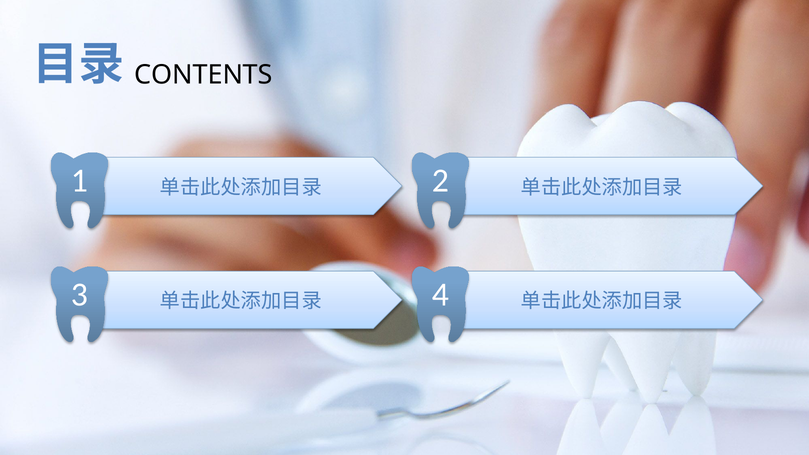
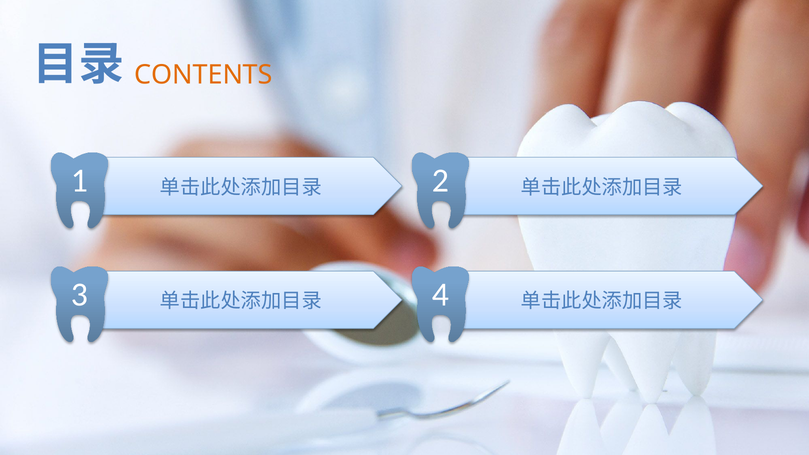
CONTENTS colour: black -> orange (203, 75)
